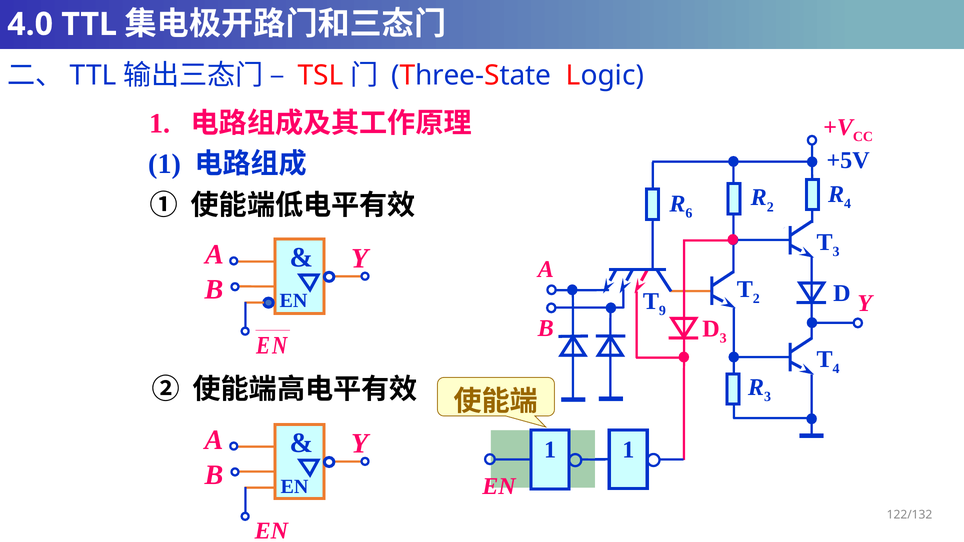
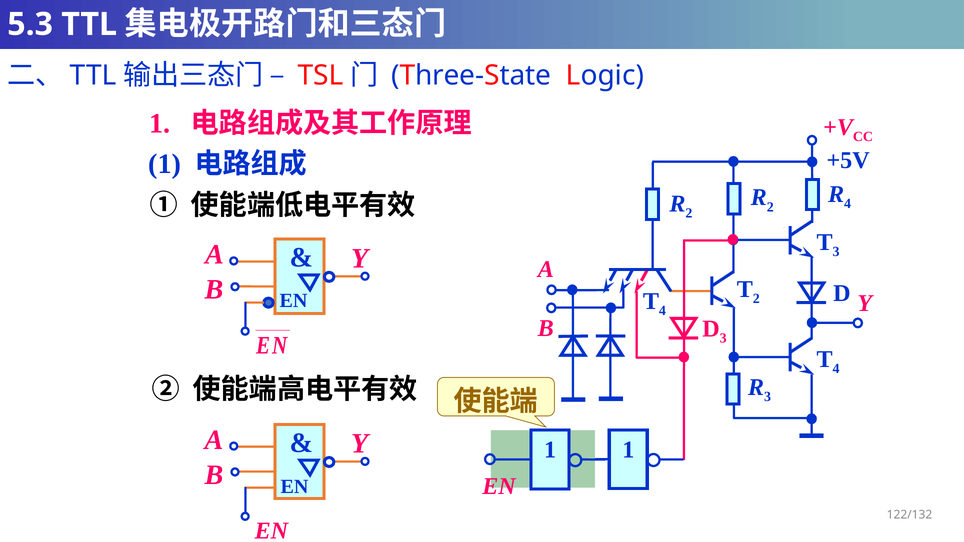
4.0: 4.0 -> 5.3 (30, 24)
6: 6 -> 2 (689, 213)
9: 9 -> 4 (662, 311)
